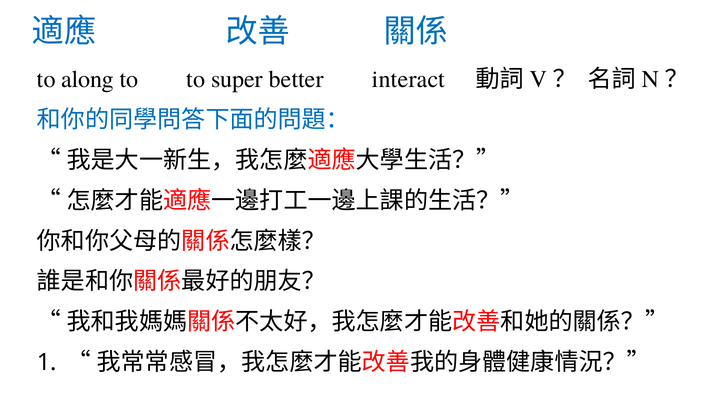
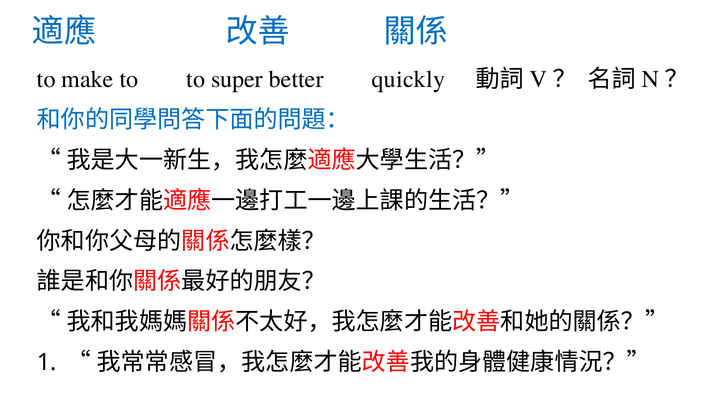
along: along -> make (88, 79)
interact: interact -> quickly (408, 79)
